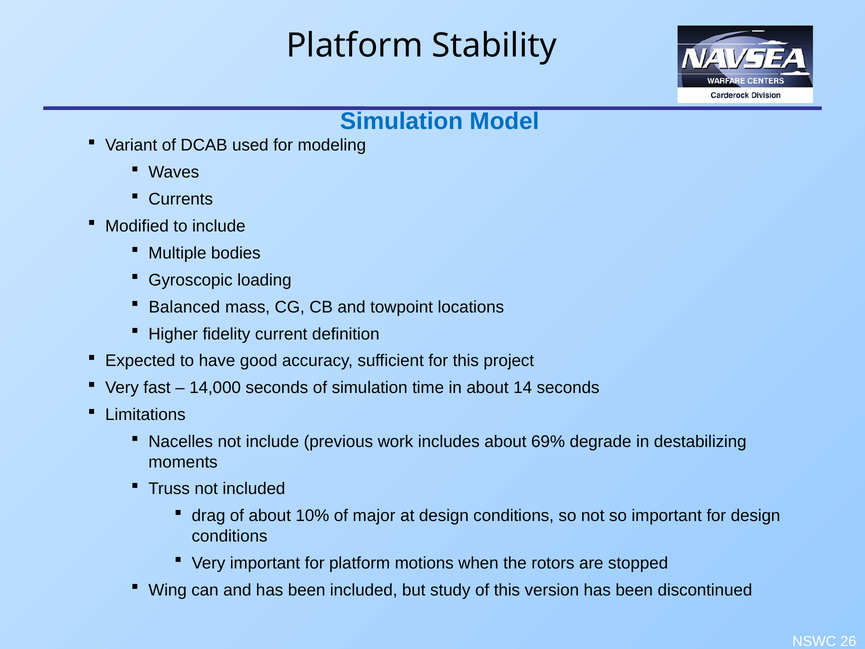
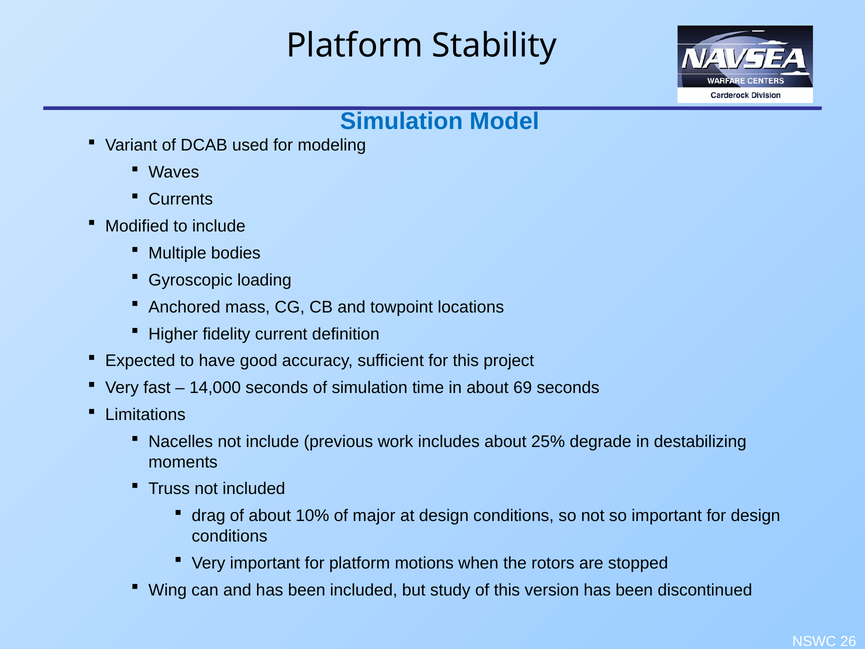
Balanced: Balanced -> Anchored (184, 307)
14: 14 -> 69 (523, 388)
69%: 69% -> 25% (548, 442)
